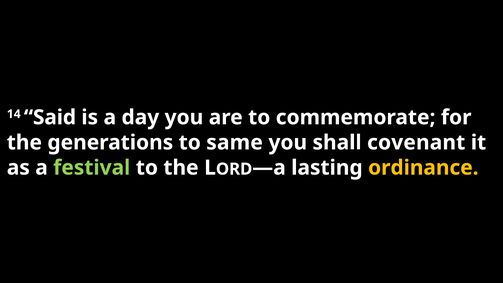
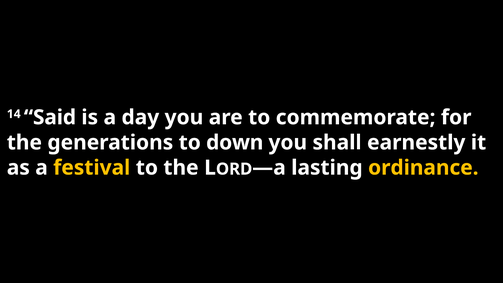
same: same -> down (235, 143)
covenant: covenant -> earnestly (416, 143)
festival colour: light green -> yellow (92, 168)
